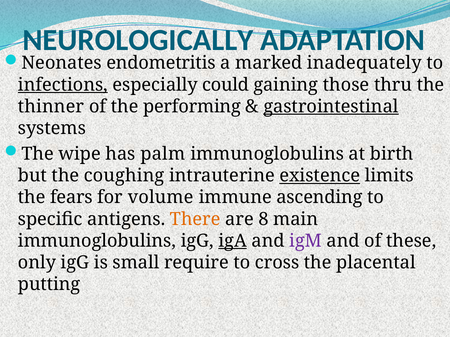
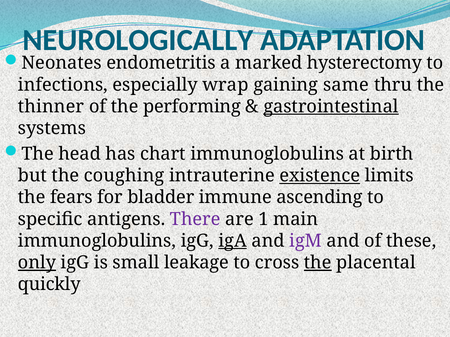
inadequately: inadequately -> hysterectomy (364, 63)
infections underline: present -> none (63, 85)
could: could -> wrap (225, 85)
those: those -> same (346, 85)
wipe: wipe -> head (80, 154)
palm: palm -> chart (163, 154)
volume: volume -> bladder (161, 198)
There colour: orange -> purple (195, 219)
8: 8 -> 1 (263, 219)
only underline: none -> present (37, 263)
require: require -> leakage (196, 263)
the underline: none -> present (318, 263)
putting: putting -> quickly (49, 285)
